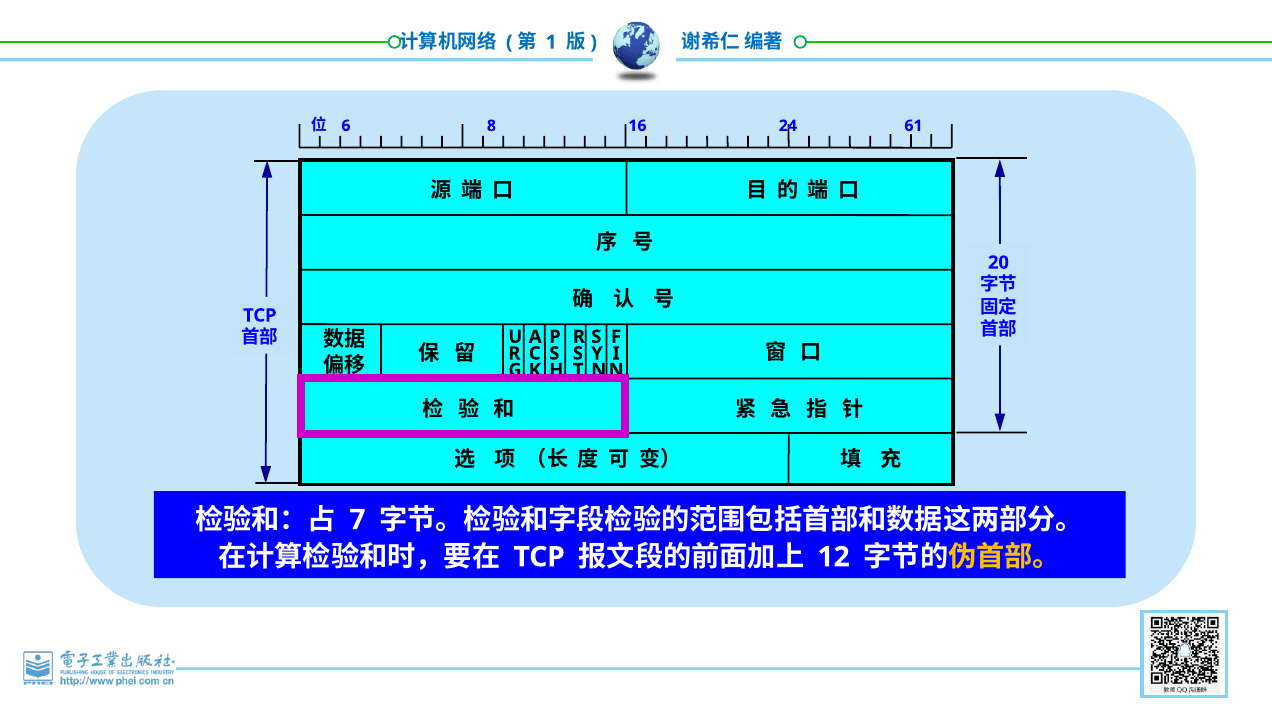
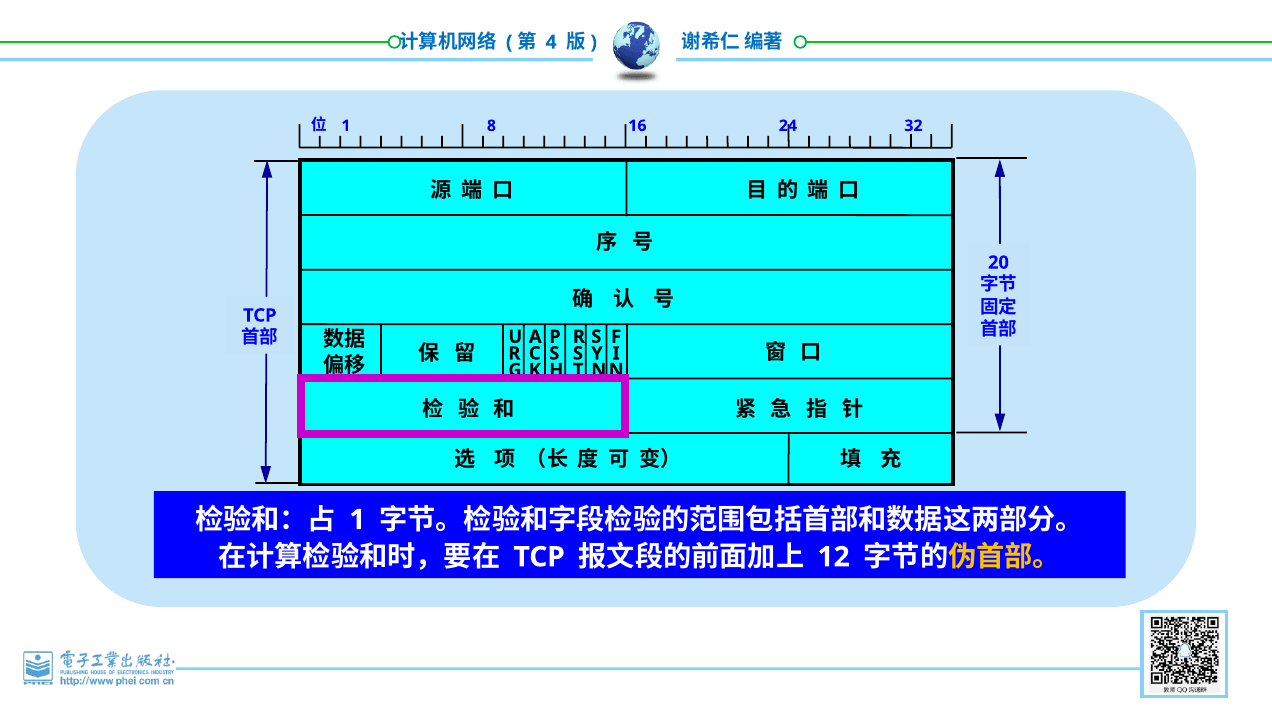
1: 1 -> 4 (551, 42)
6: 6 -> 1 (346, 126)
61: 61 -> 32 (913, 126)
7: 7 -> 1 (357, 519)
